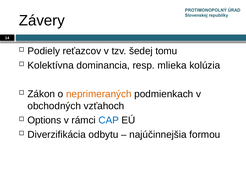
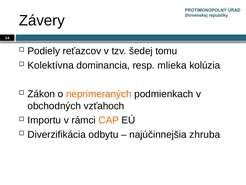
Options: Options -> Importu (44, 120)
CAP colour: blue -> orange (109, 120)
formou: formou -> zhruba (205, 134)
